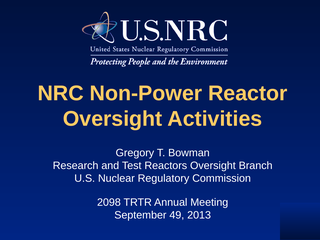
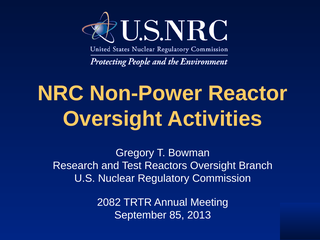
2098: 2098 -> 2082 (109, 202)
49: 49 -> 85 (177, 215)
